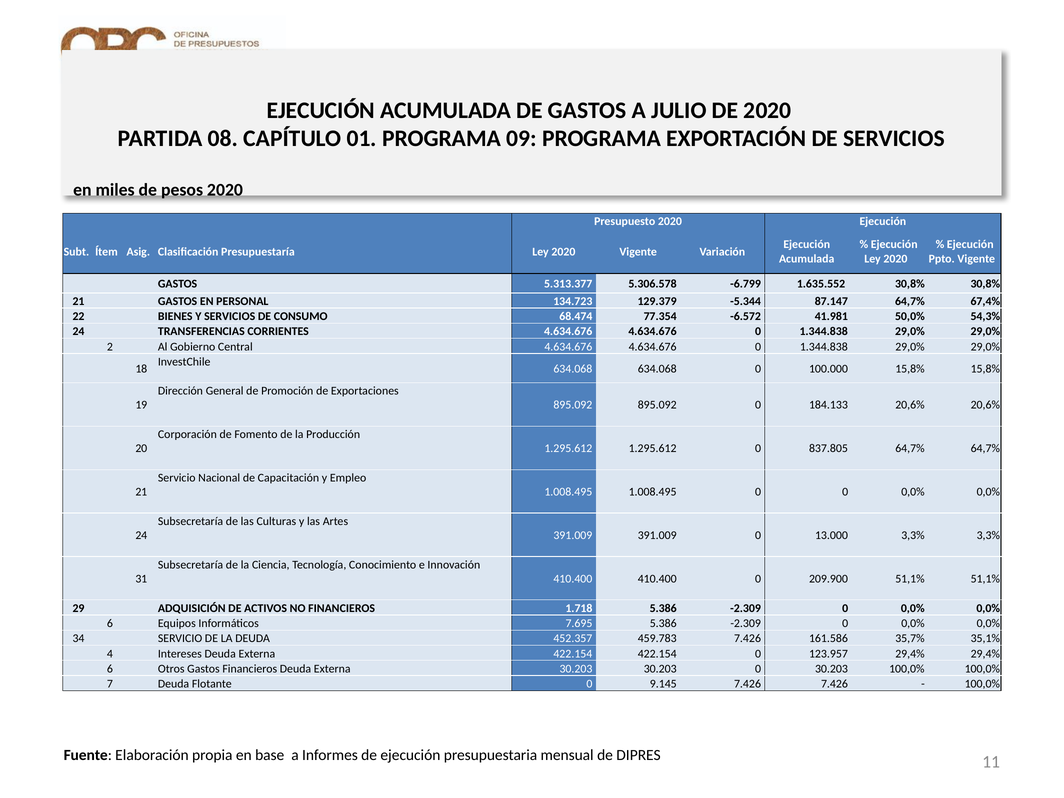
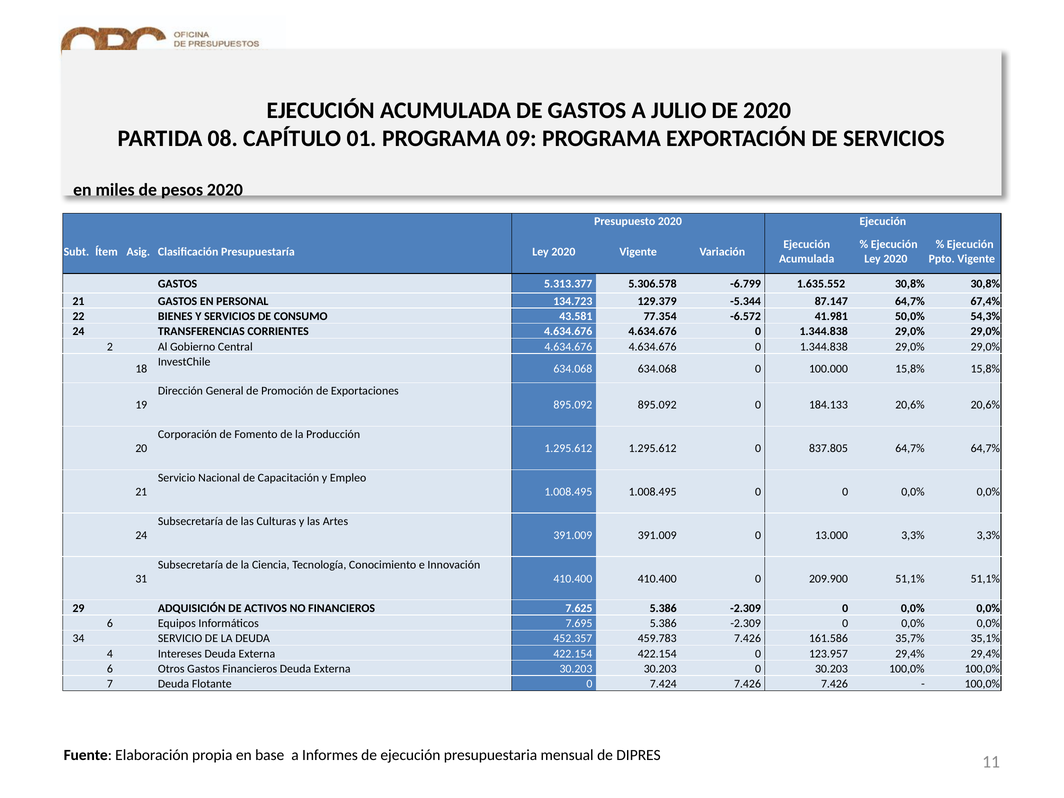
68.474: 68.474 -> 43.581 (576, 316)
1.718: 1.718 -> 7.625 (579, 608)
9.145: 9.145 -> 7.424 (663, 684)
